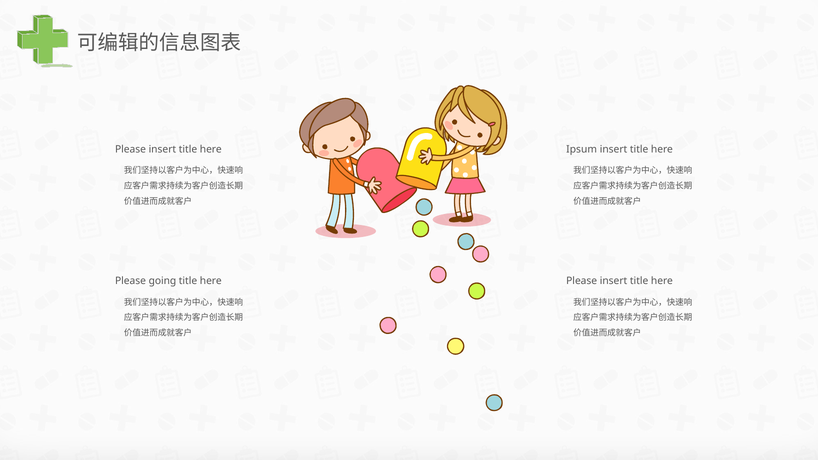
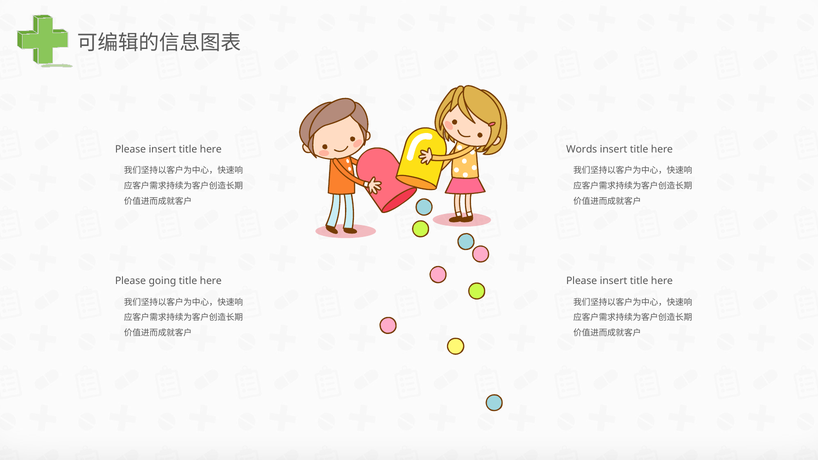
Ipsum: Ipsum -> Words (582, 149)
